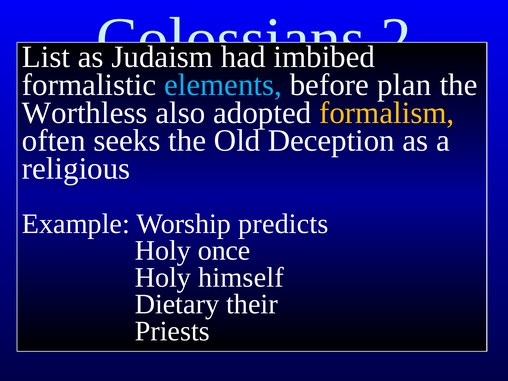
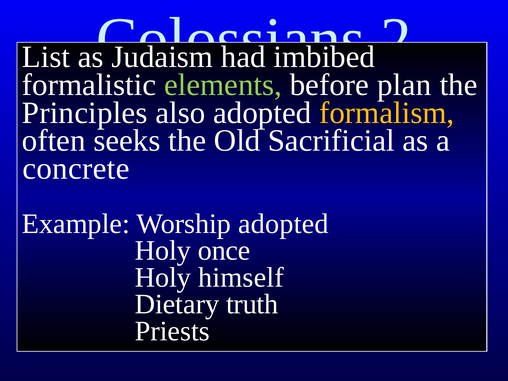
elements colour: light blue -> light green (223, 85)
Worthless: Worthless -> Principles (85, 113)
Deception: Deception -> Sacrificial (331, 141)
religious: religious -> concrete (76, 169)
Worship predicts: predicts -> adopted (283, 224)
their: their -> truth (252, 304)
